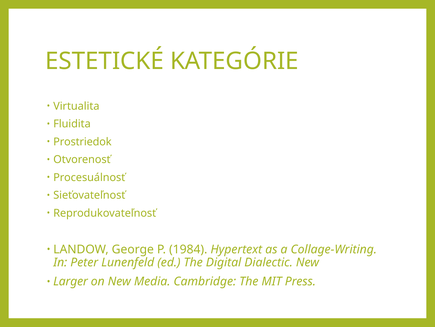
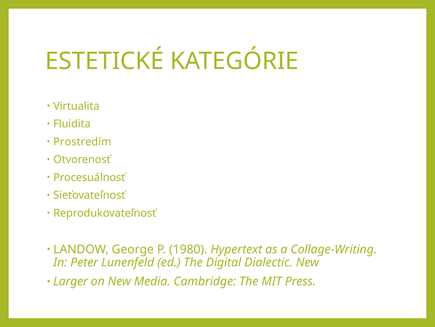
Prostriedok: Prostriedok -> Prostredím (82, 141)
1984: 1984 -> 1980 (188, 249)
